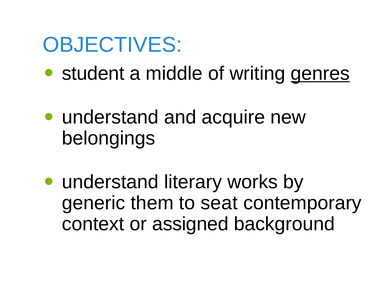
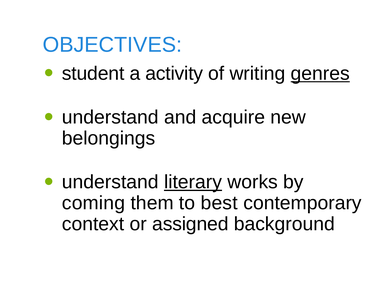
middle: middle -> activity (174, 74)
literary underline: none -> present (193, 182)
generic: generic -> coming (94, 203)
seat: seat -> best (219, 203)
